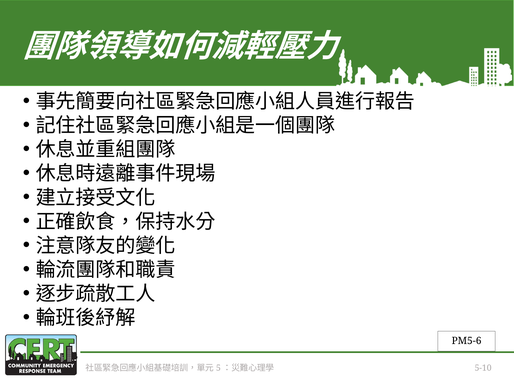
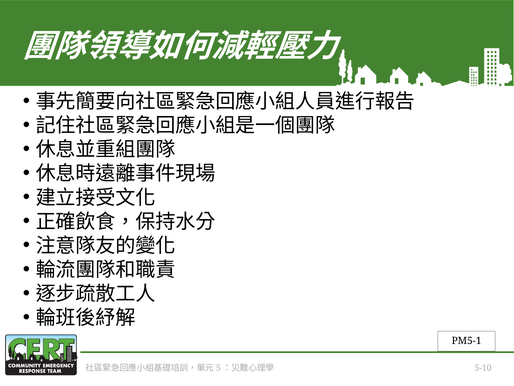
PM5-6: PM5-6 -> PM5-1 (467, 341)
